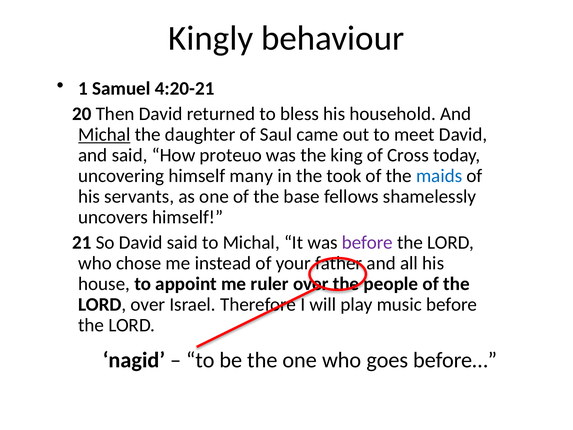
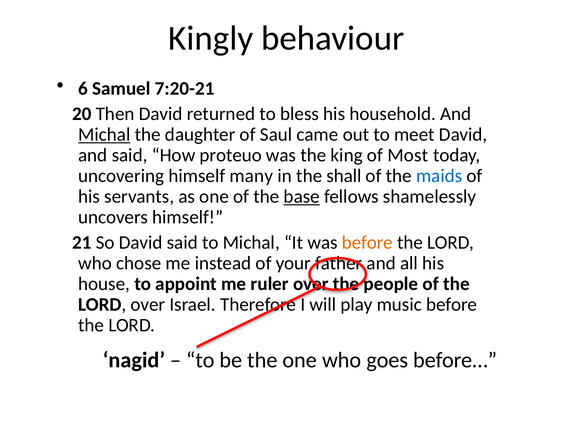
1: 1 -> 6 (83, 88)
4:20-21: 4:20-21 -> 7:20-21 (185, 88)
Cross: Cross -> Most (408, 155)
took: took -> shall (344, 176)
base underline: none -> present (302, 196)
before colour: purple -> orange (367, 243)
